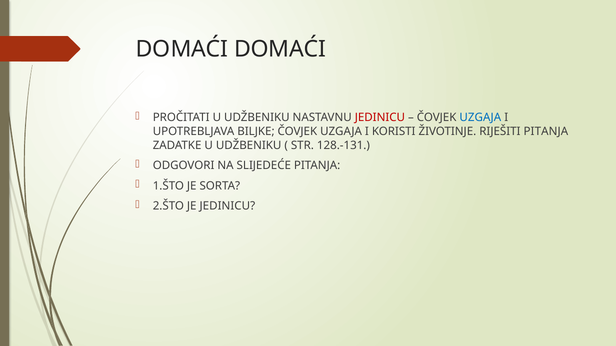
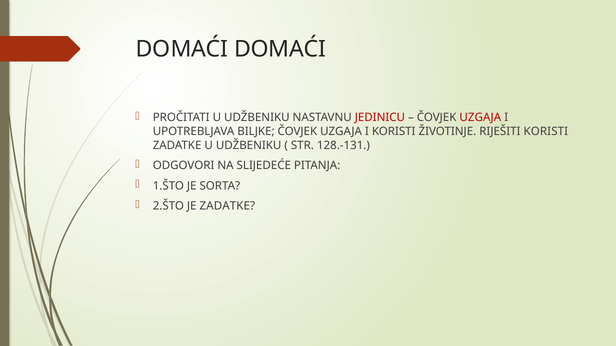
UZGAJA colour: blue -> red (480, 118)
RIJEŠITI PITANJA: PITANJA -> KORISTI (546, 132)
JE JEDINICU: JEDINICU -> ZADATKE (227, 206)
